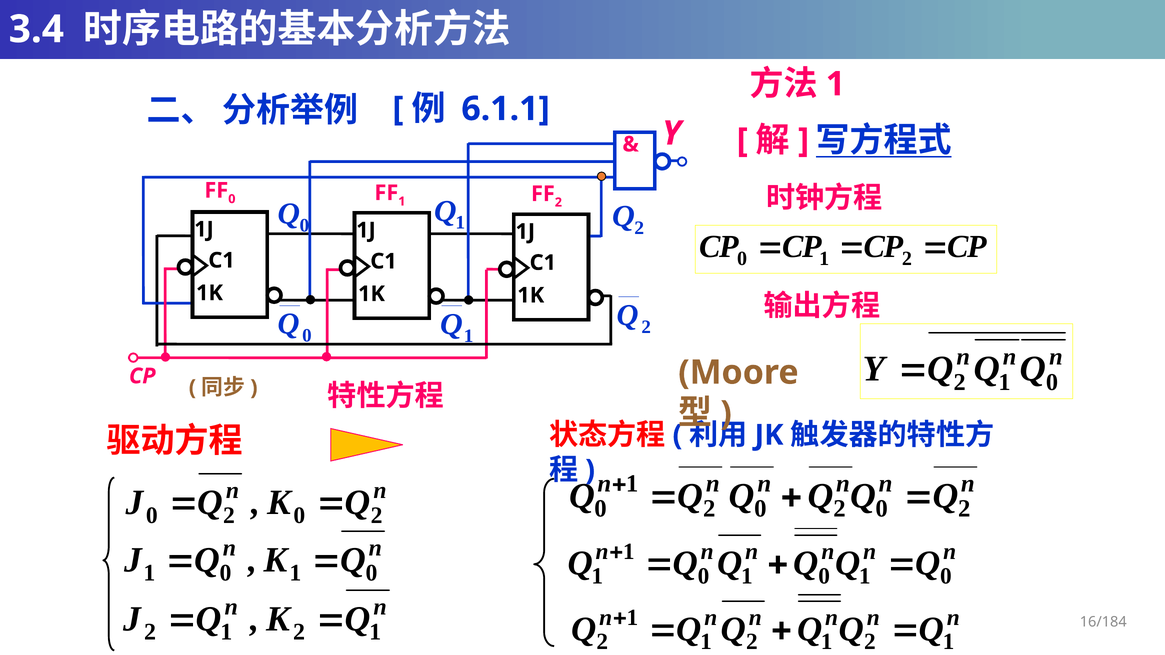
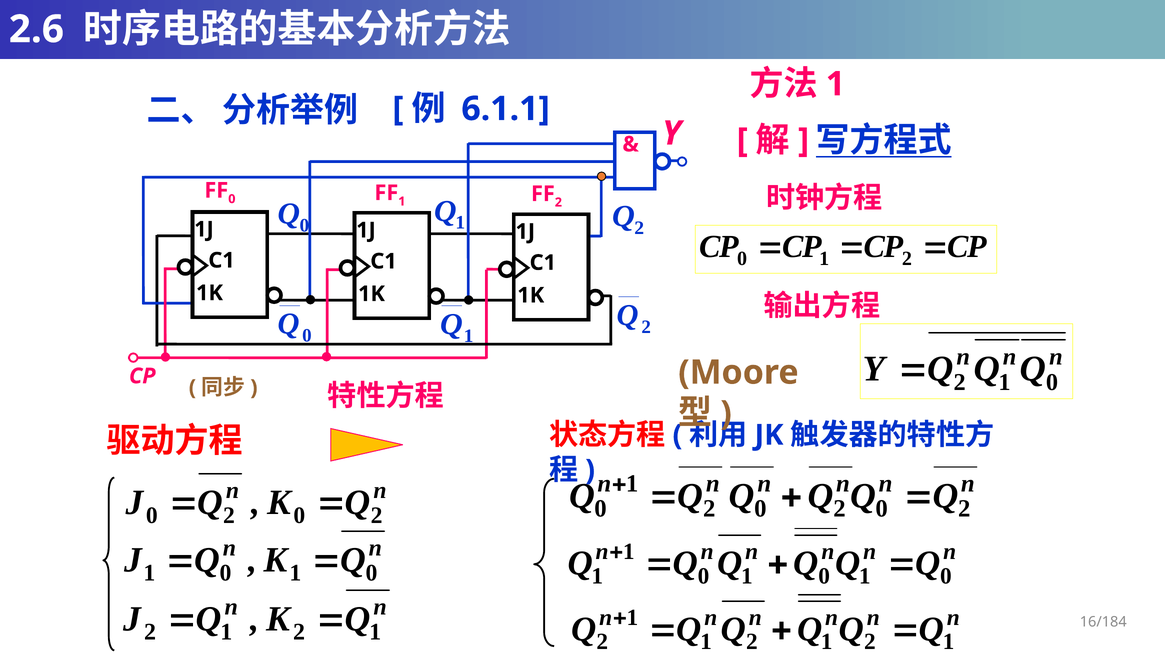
3.4: 3.4 -> 2.6 (36, 29)
